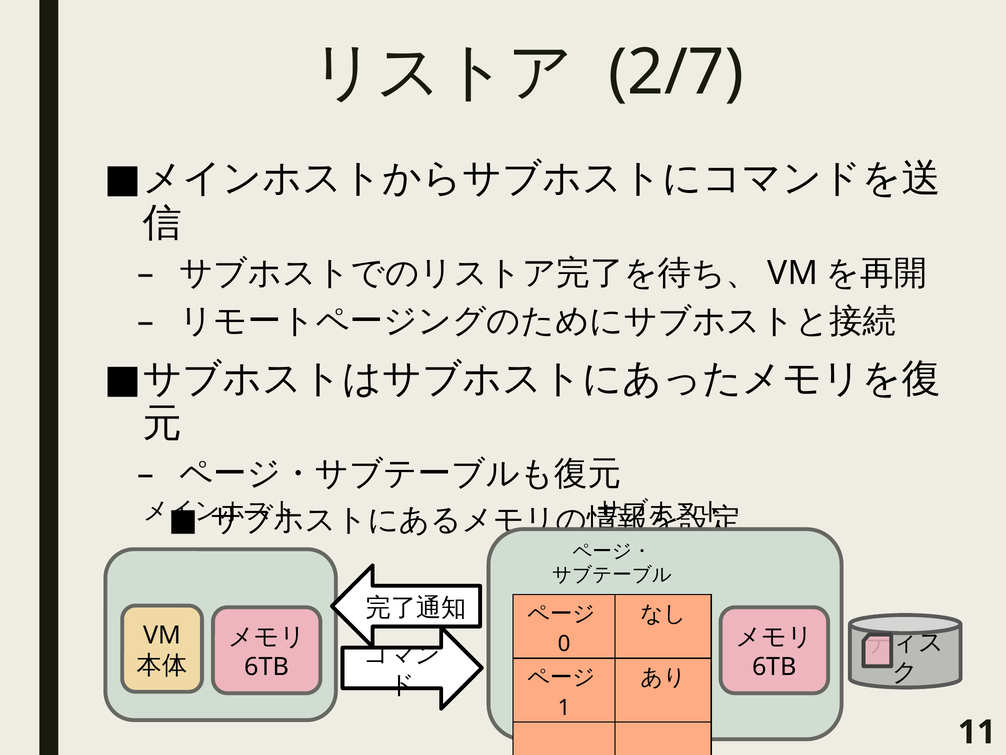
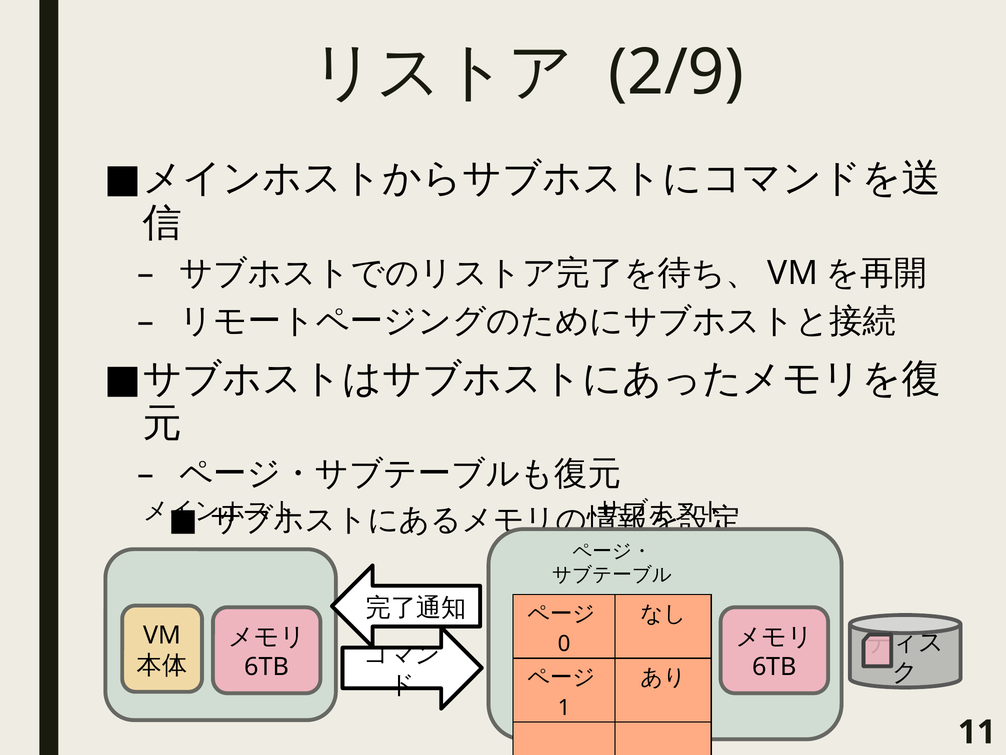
2/7: 2/7 -> 2/9 (676, 72)
